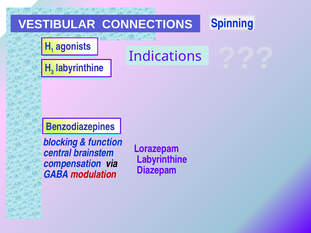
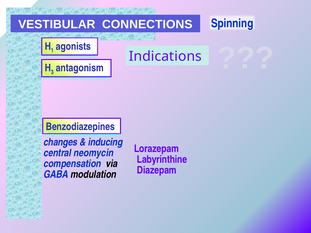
labyrinthine: labyrinthine -> antagonism (80, 68)
blocking: blocking -> changes (61, 142)
function: function -> inducing (105, 142)
brainstem: brainstem -> neomycin (94, 153)
modulation colour: red -> black (93, 175)
